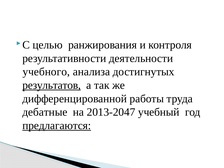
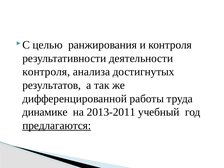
учебного: учебного -> контроля (46, 72)
результатов underline: present -> none (52, 85)
дебатные: дебатные -> динамике (45, 112)
2013-2047: 2013-2047 -> 2013-2011 (111, 112)
